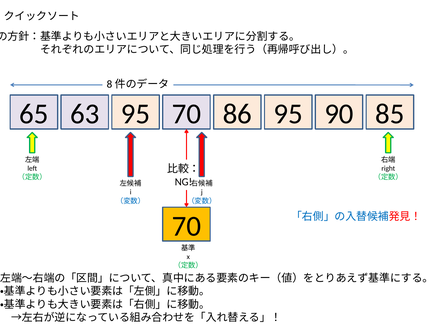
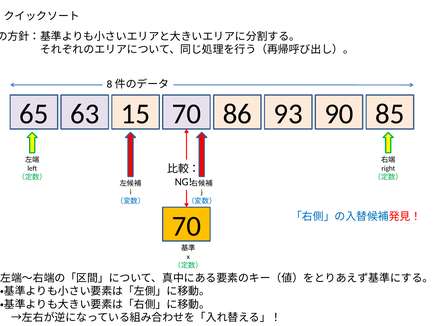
65 95: 95 -> 15 (136, 114)
86 95: 95 -> 93 (288, 114)
